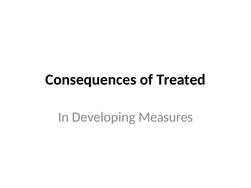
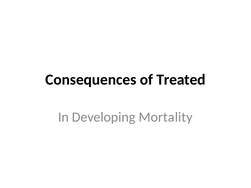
Measures: Measures -> Mortality (166, 117)
